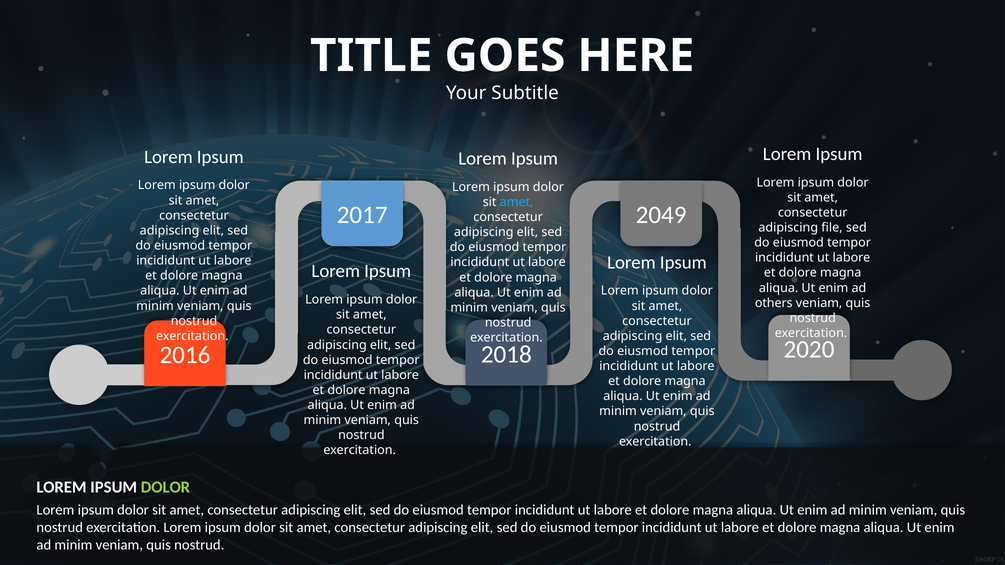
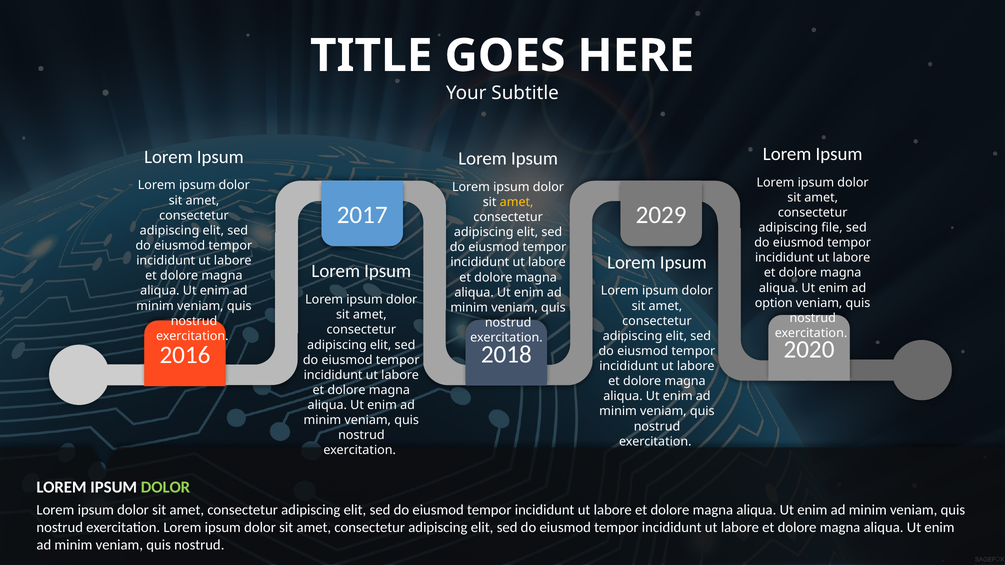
amet colour: light blue -> yellow (517, 202)
2049: 2049 -> 2029 (661, 215)
others: others -> option (774, 303)
